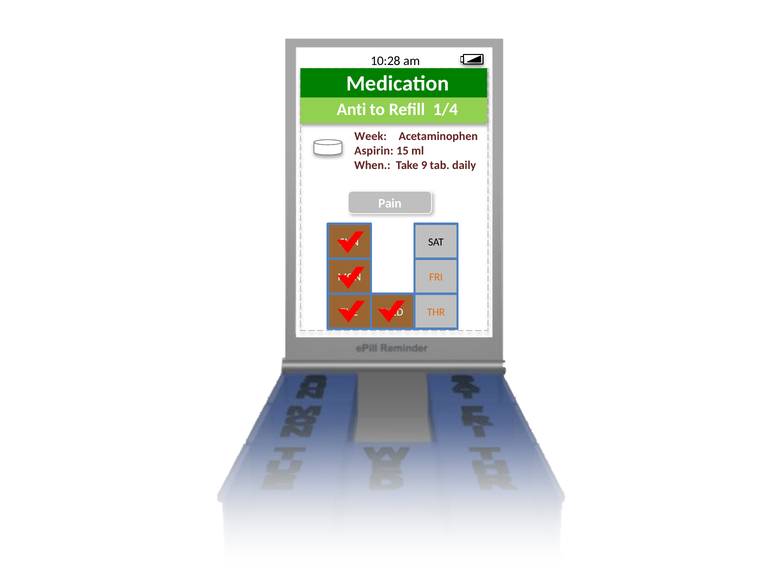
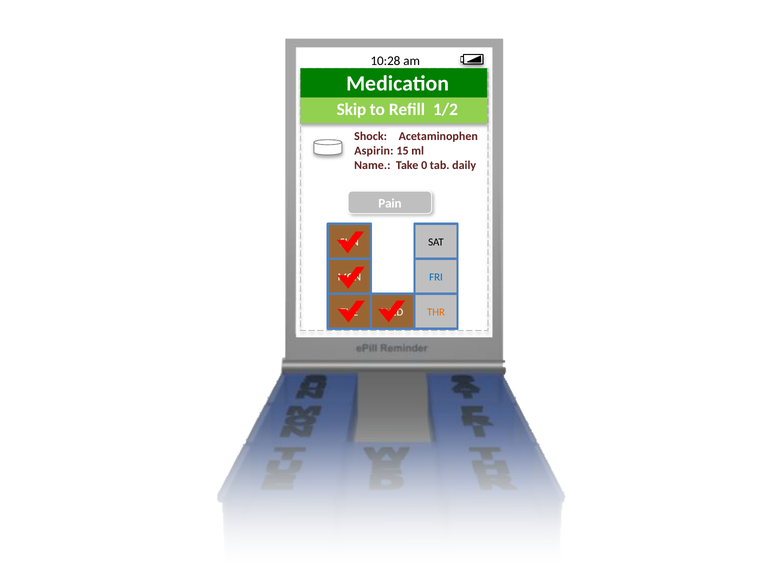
Anti: Anti -> Skip (351, 110)
1/4: 1/4 -> 1/2 (445, 110)
Week: Week -> Shock (371, 136)
When: When -> Name (372, 165)
9: 9 -> 0 (424, 165)
FRI colour: orange -> blue (436, 277)
